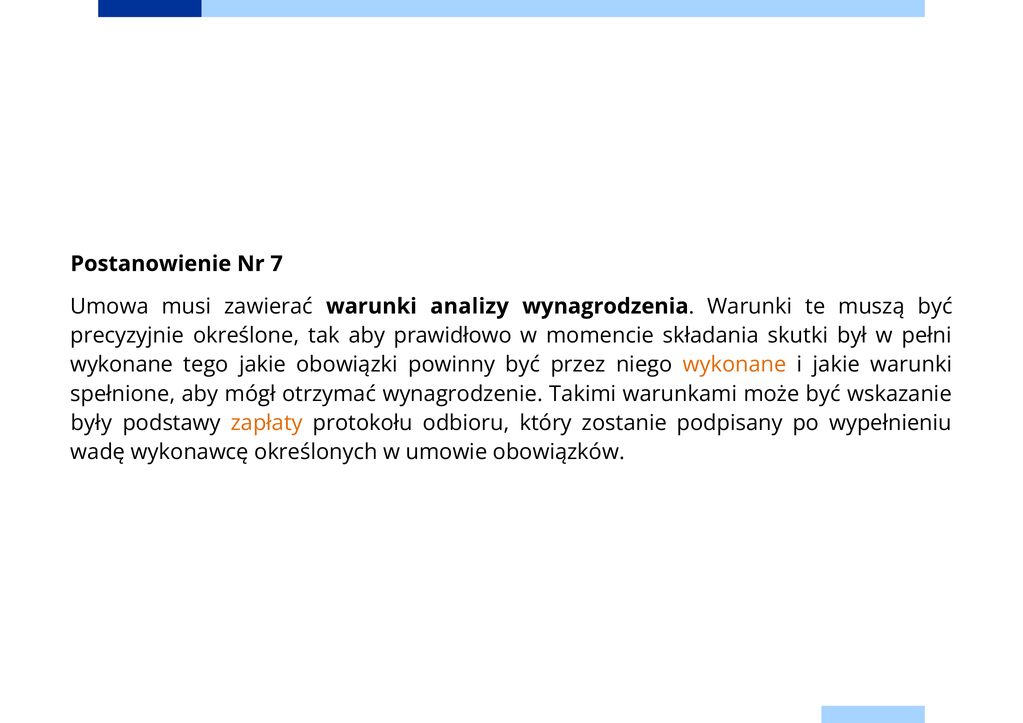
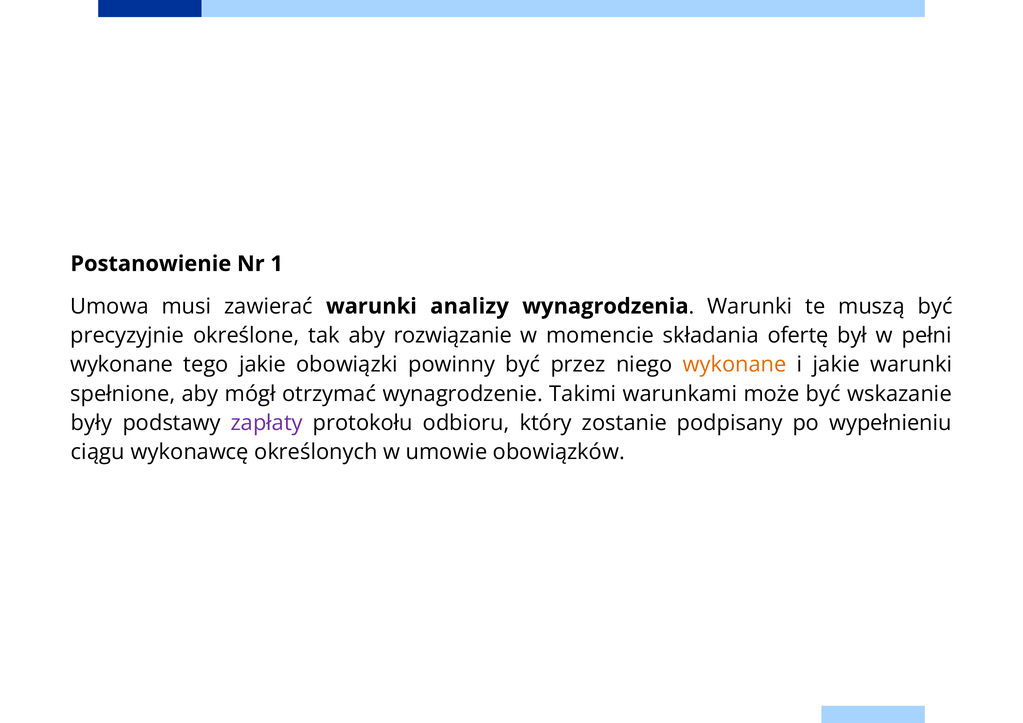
7: 7 -> 1 (277, 264)
prawidłowo: prawidłowo -> rozwiązanie (453, 336)
skutki: skutki -> ofertę (798, 336)
zapłaty colour: orange -> purple (267, 423)
wadę: wadę -> ciągu (98, 452)
